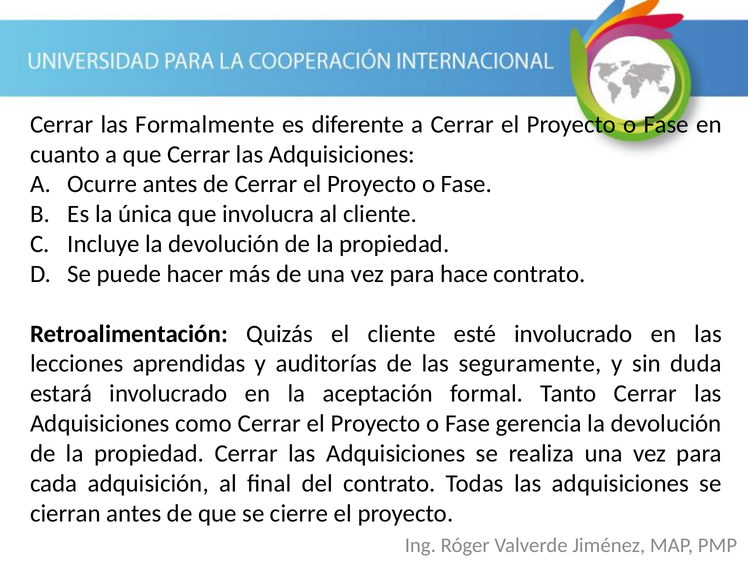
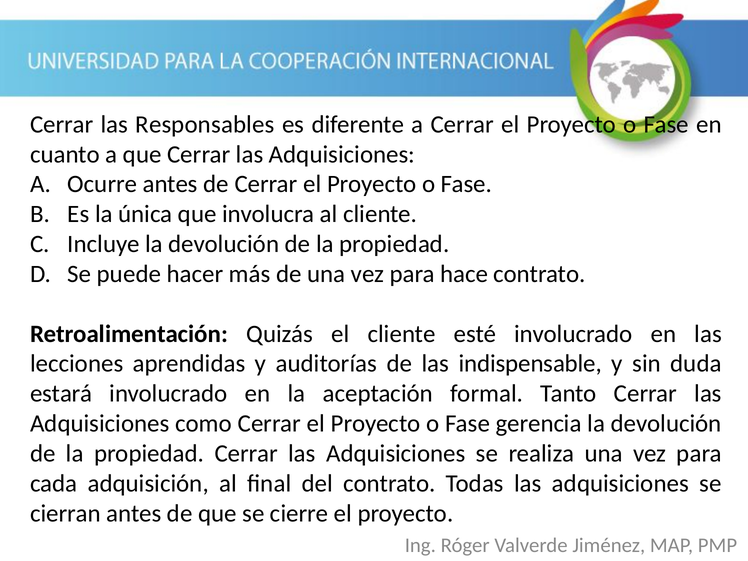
Formalmente: Formalmente -> Responsables (205, 124)
seguramente: seguramente -> indispensable (530, 364)
